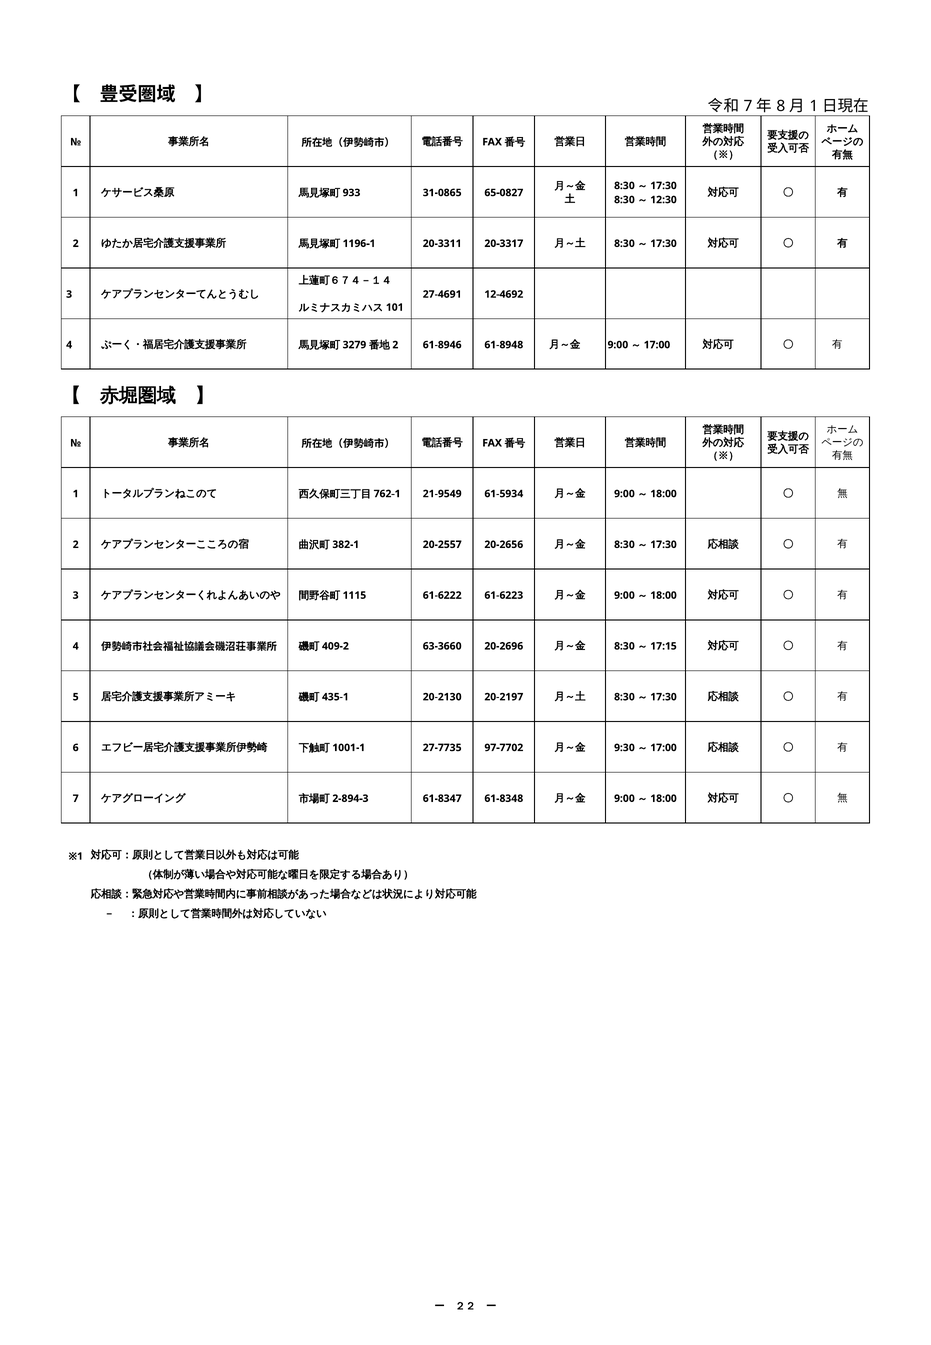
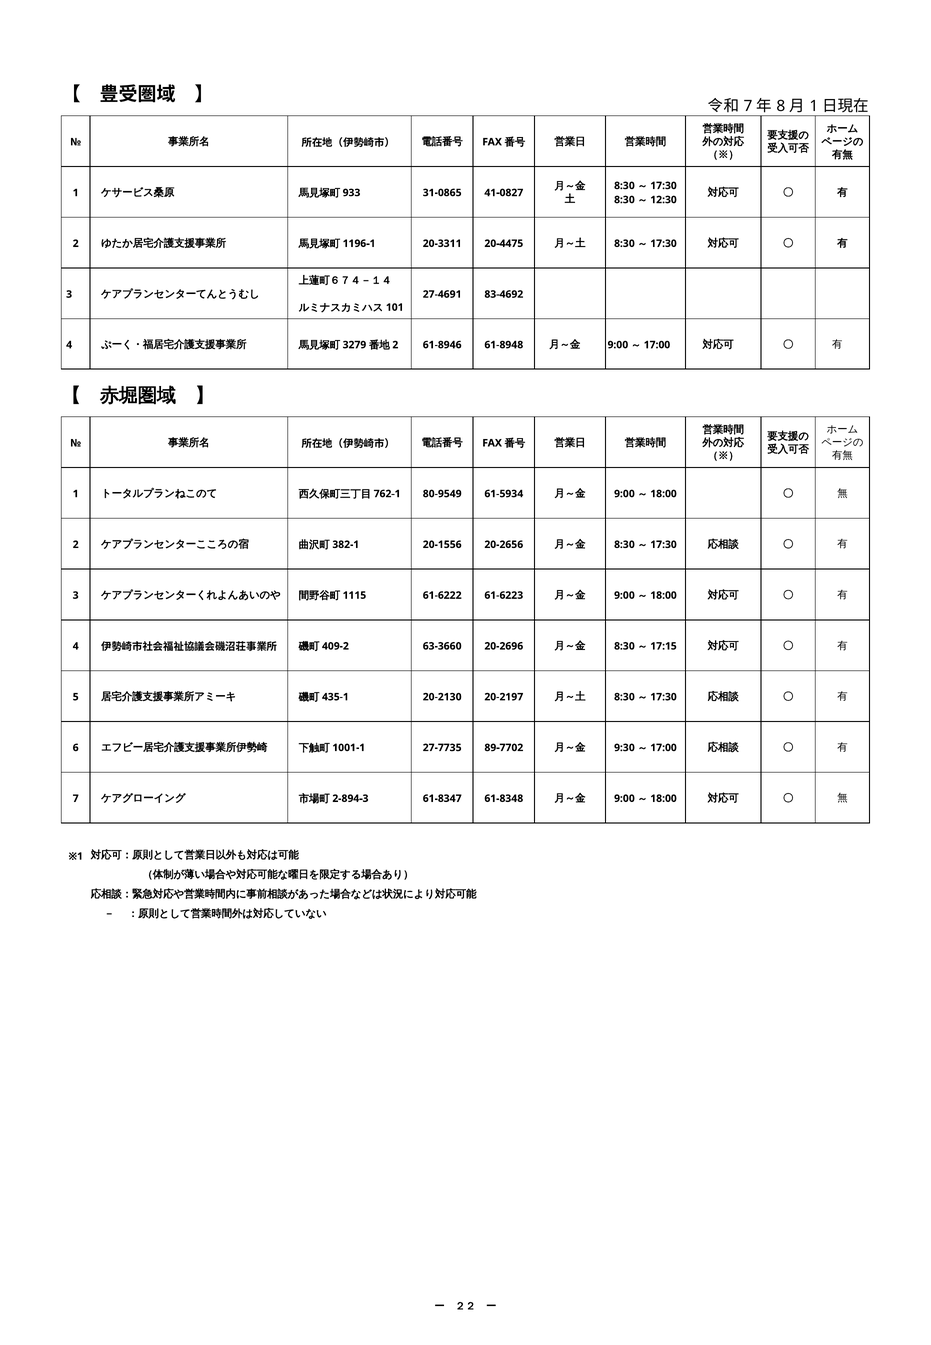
65-0827: 65-0827 -> 41-0827 (504, 193)
20-3317: 20-3317 -> 20-4475 (504, 243)
12-4692: 12-4692 -> 83-4692 (504, 294)
21-9549: 21-9549 -> 80-9549 (442, 494)
20-2557: 20-2557 -> 20-1556 (442, 544)
97-7702: 97-7702 -> 89-7702 (504, 748)
